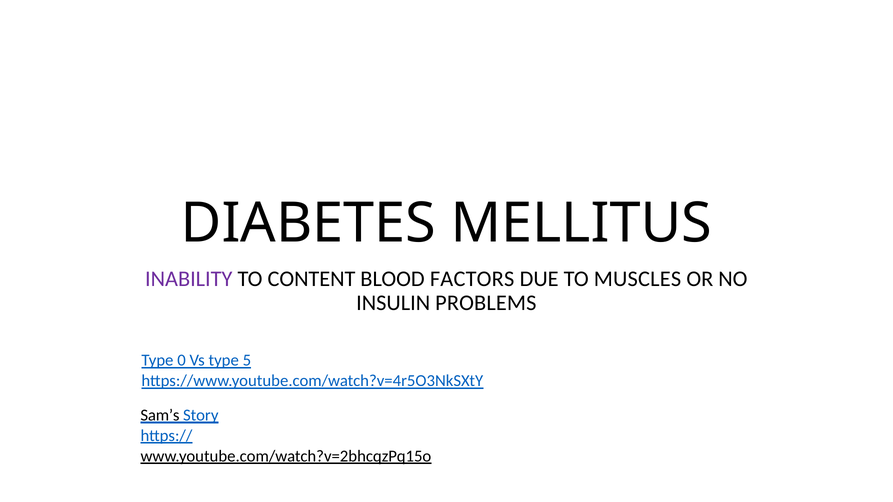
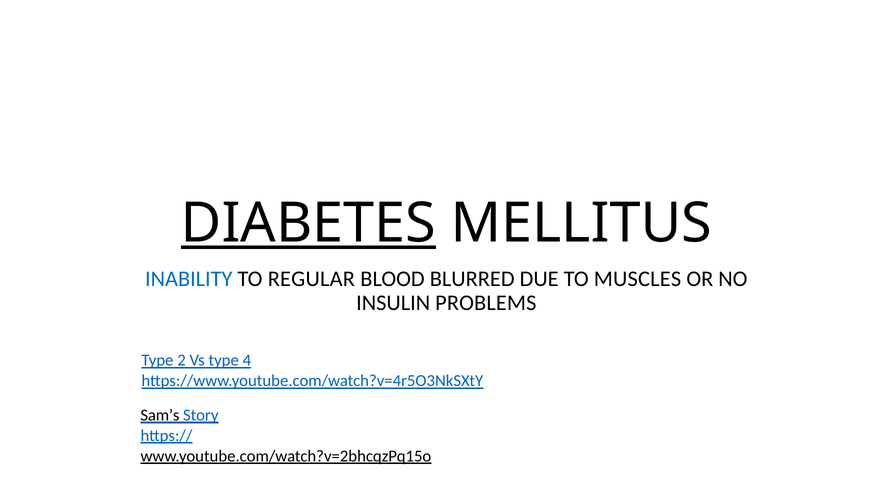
DIABETES underline: none -> present (308, 223)
INABILITY colour: purple -> blue (189, 279)
CONTENT: CONTENT -> REGULAR (311, 279)
FACTORS: FACTORS -> BLURRED (472, 279)
0: 0 -> 2 (181, 361)
5: 5 -> 4 (247, 361)
